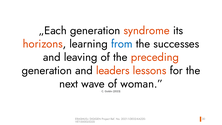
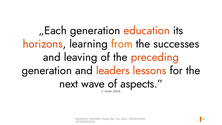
syndrome: syndrome -> education (147, 31)
from colour: blue -> orange (122, 44)
woman: woman -> aspects (142, 84)
